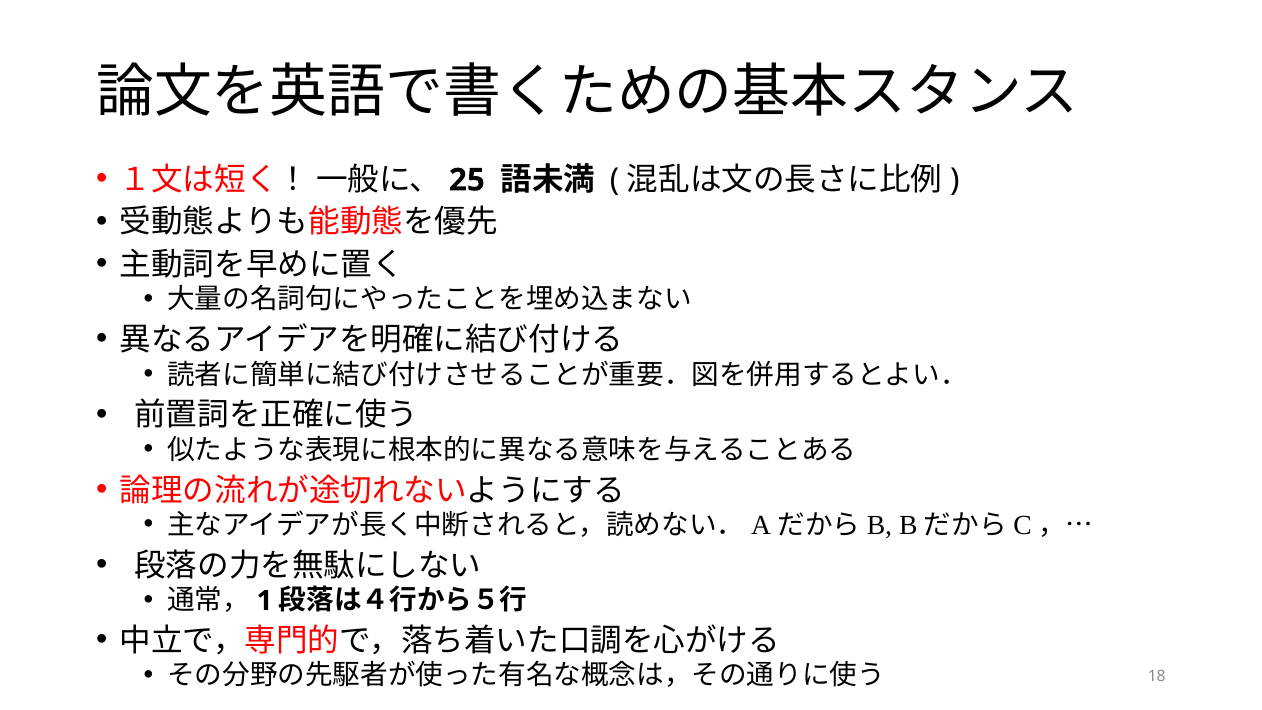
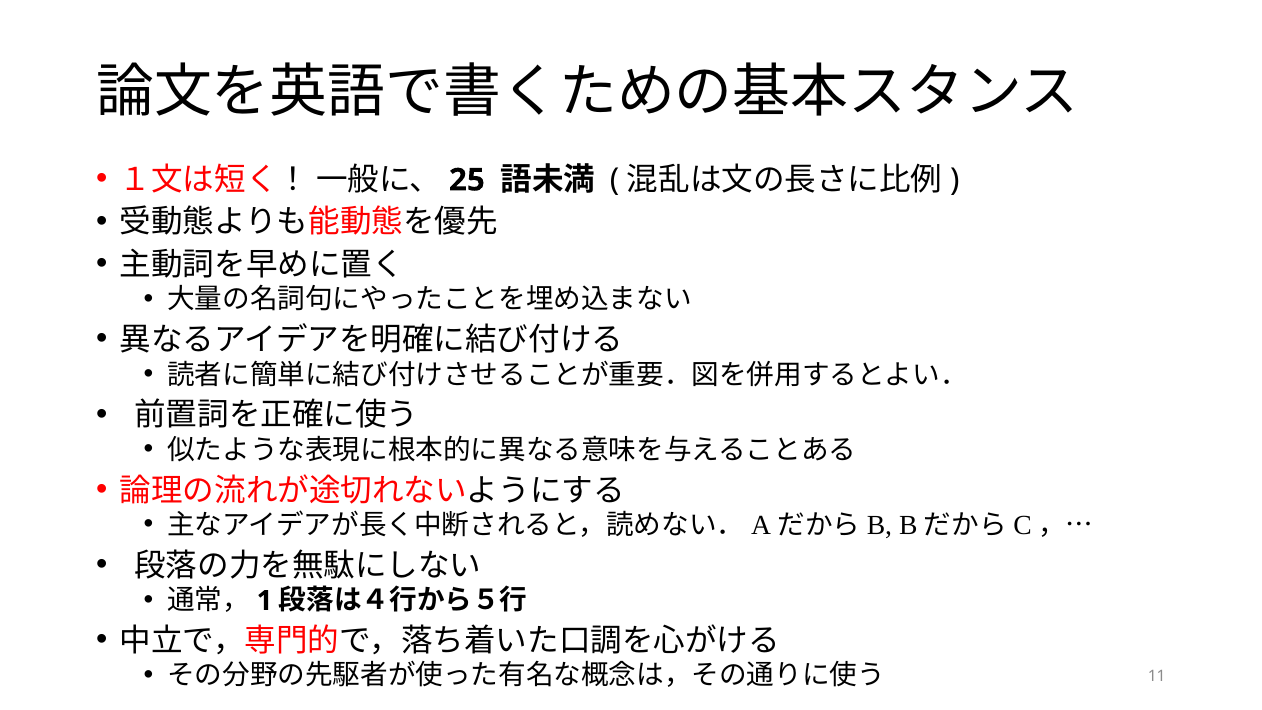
18: 18 -> 11 (1157, 677)
